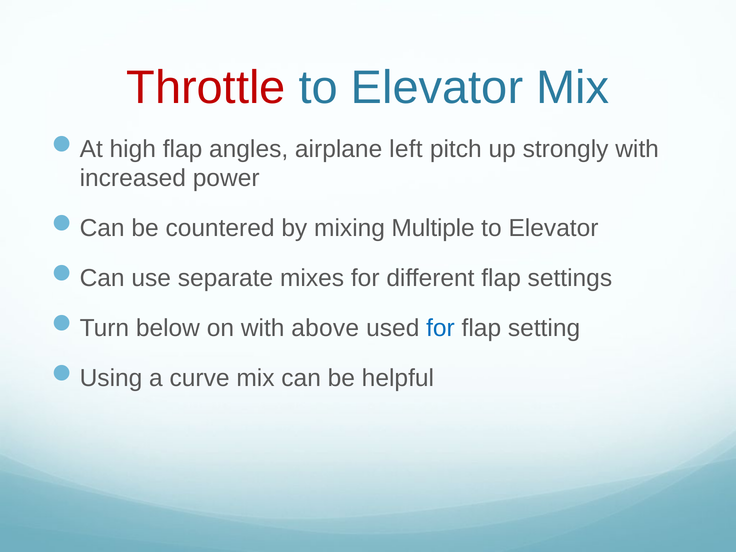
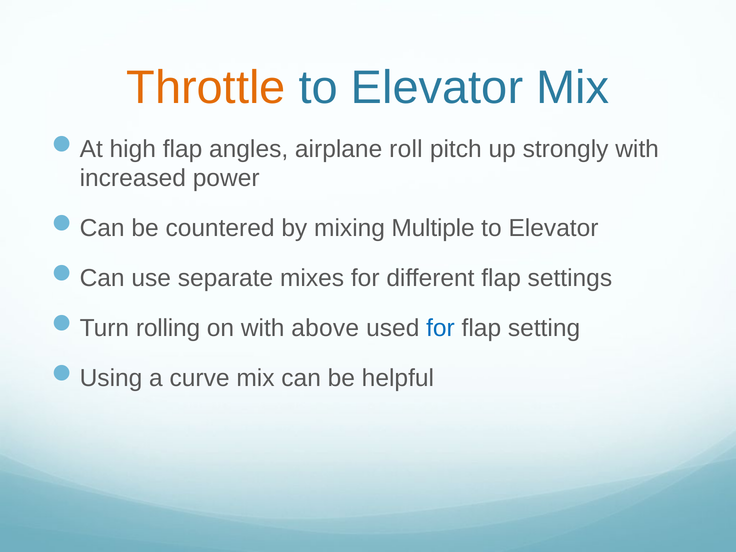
Throttle colour: red -> orange (206, 88)
left: left -> roll (406, 149)
below: below -> rolling (168, 328)
